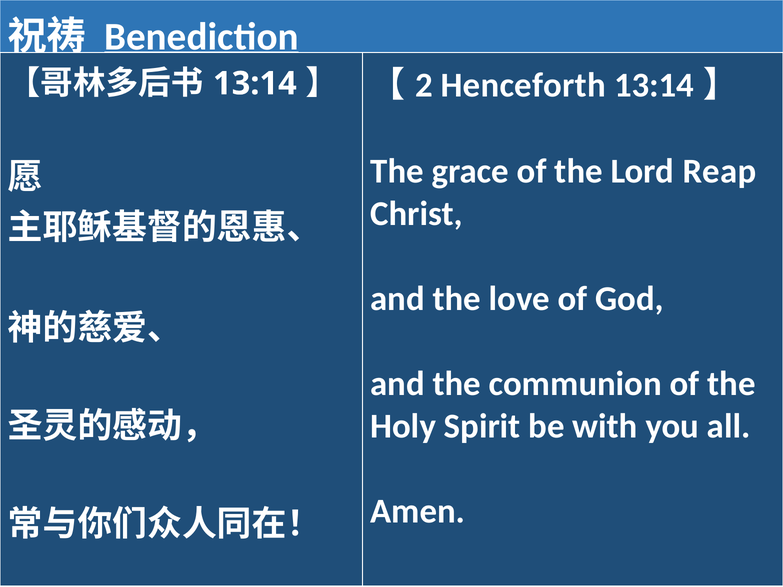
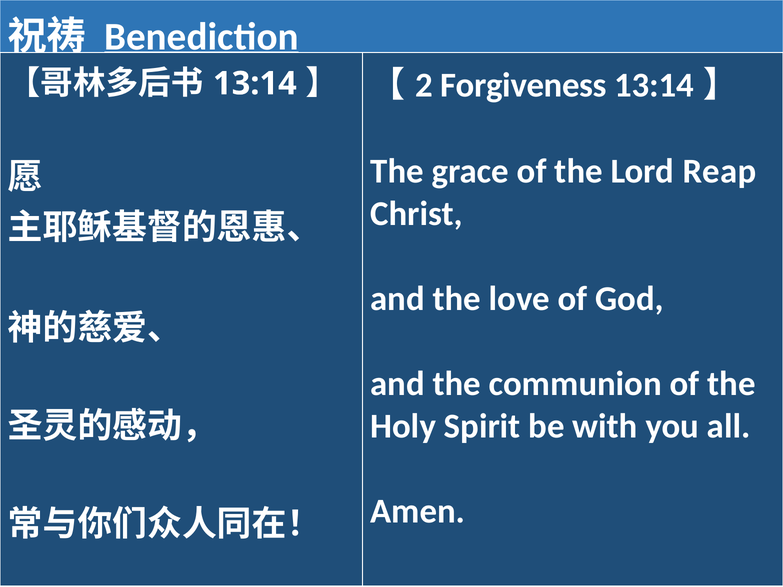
Henceforth: Henceforth -> Forgiveness (524, 85)
